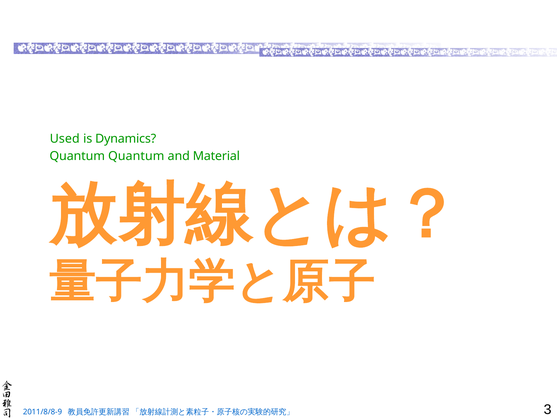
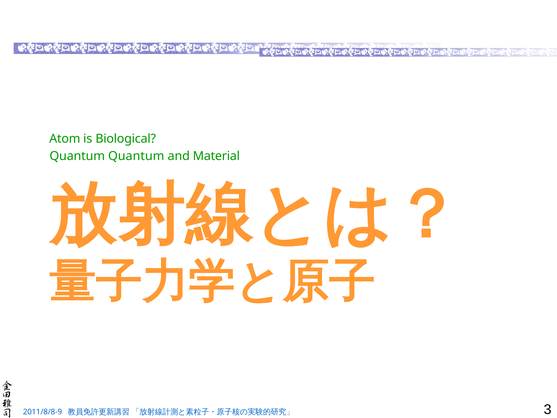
Used: Used -> Atom (65, 139)
Dynamics: Dynamics -> Biological (126, 139)
